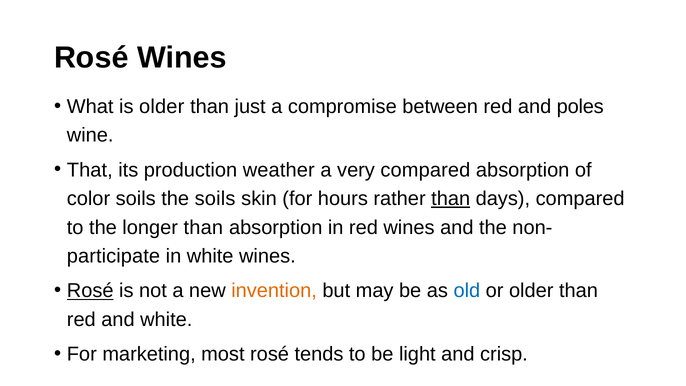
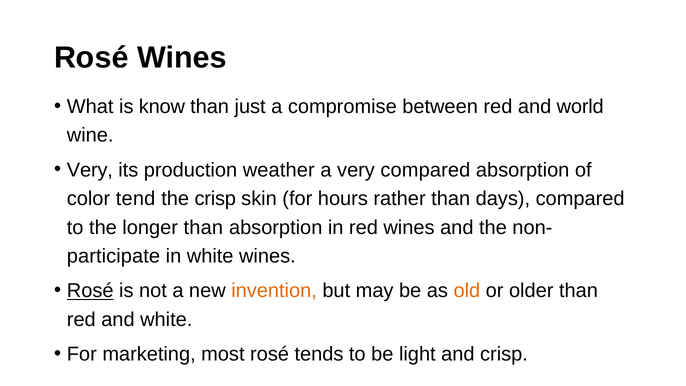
is older: older -> know (162, 107)
poles: poles -> world (580, 107)
That: That -> Very (90, 170)
color soils: soils -> tend (136, 199)
the soils: soils -> crisp (215, 199)
than underline: present -> none (451, 199)
old colour: blue -> orange (467, 291)
